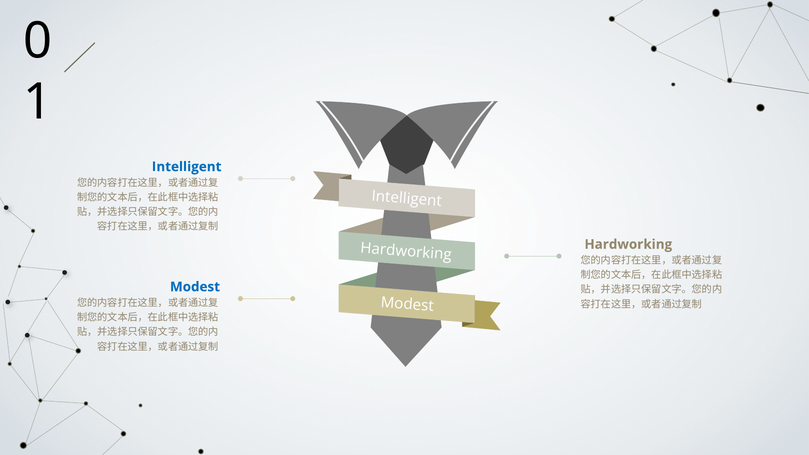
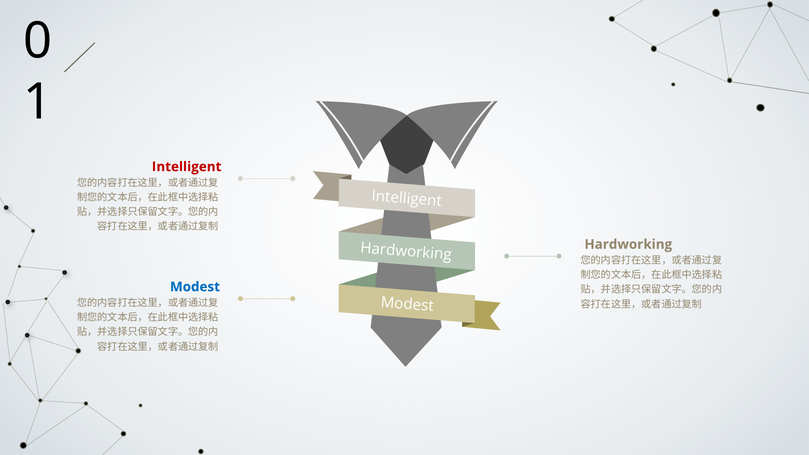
Intelligent colour: blue -> red (187, 167)
